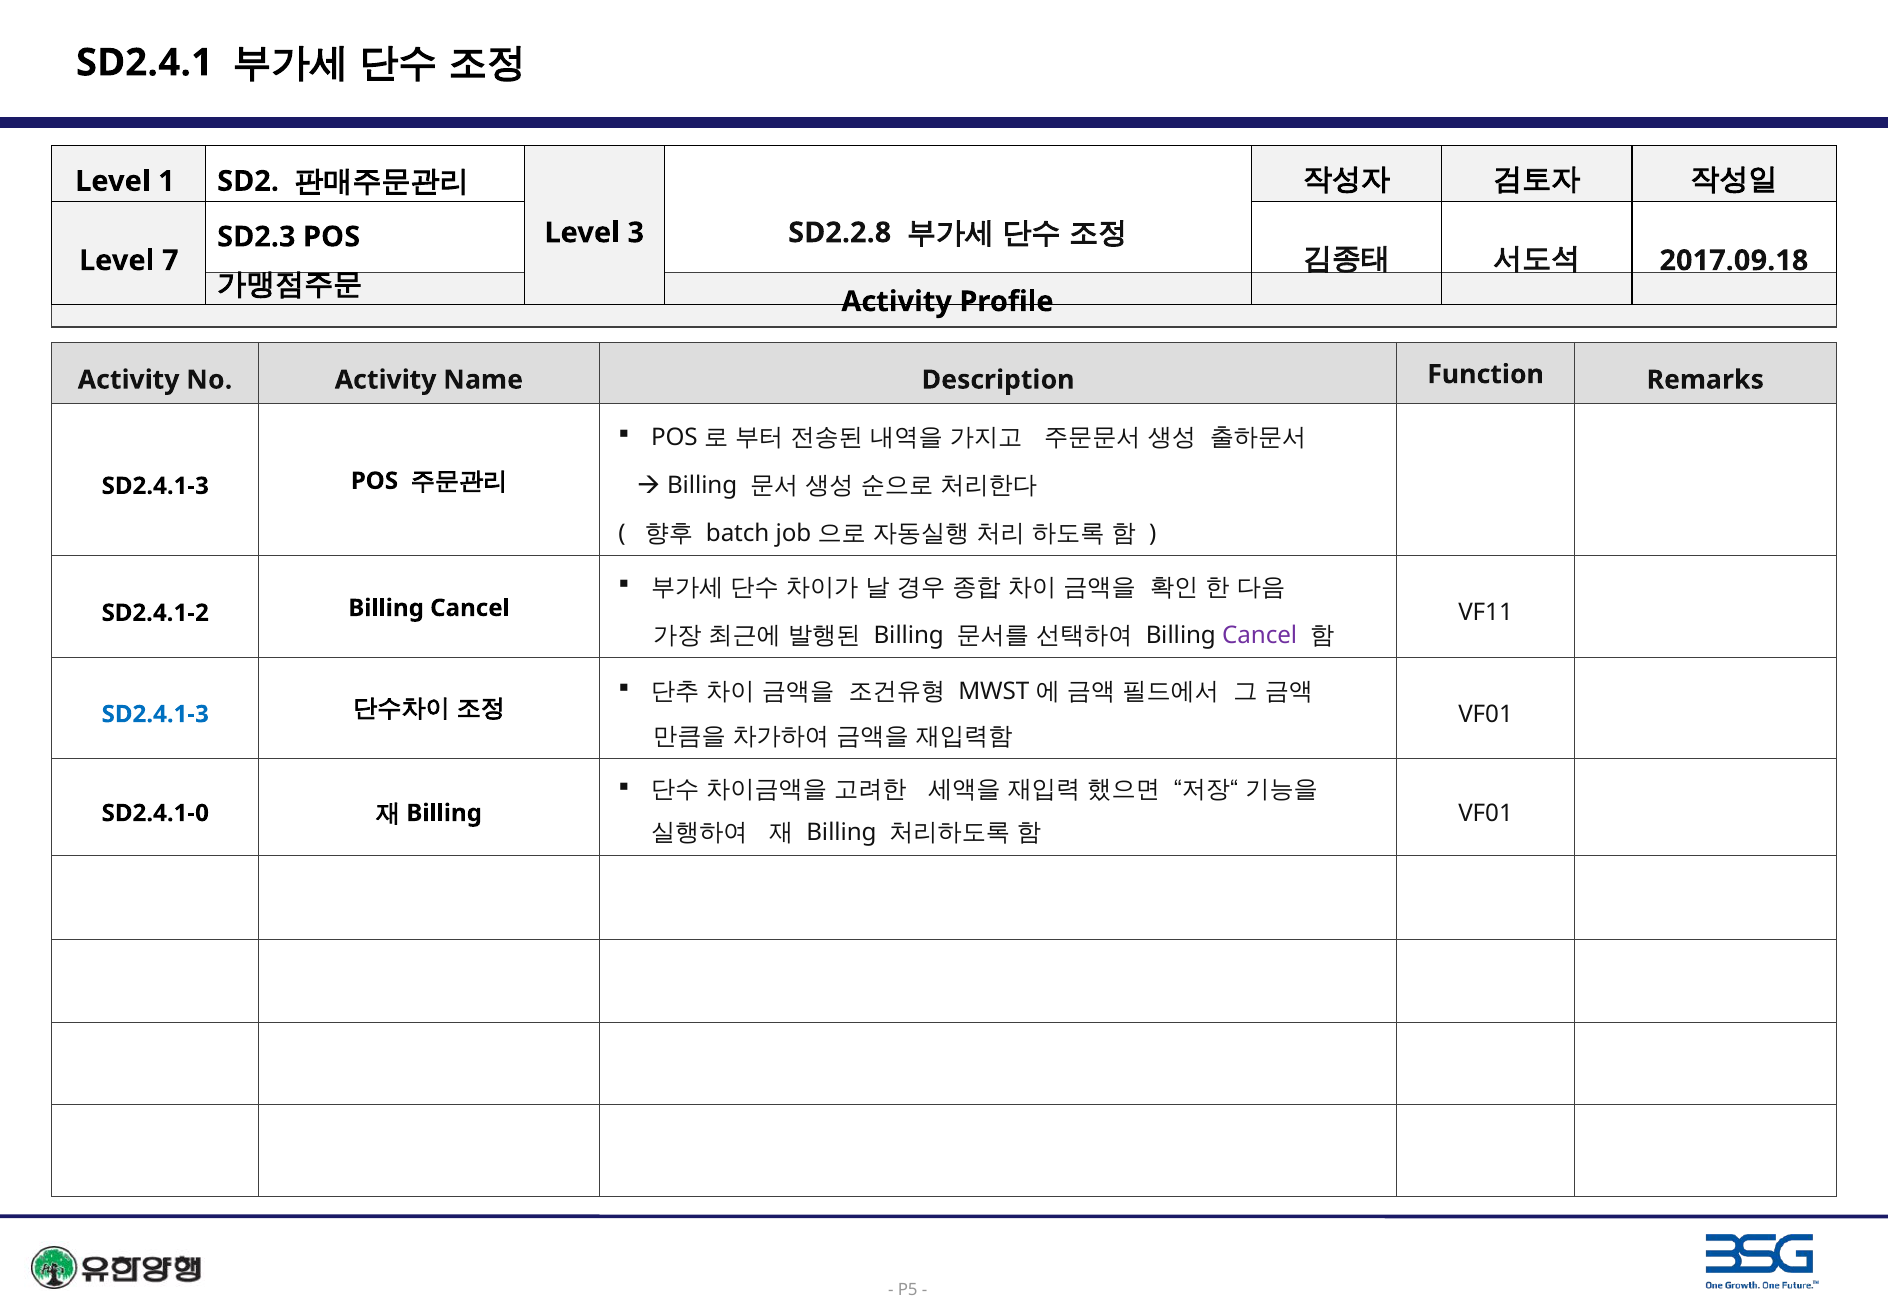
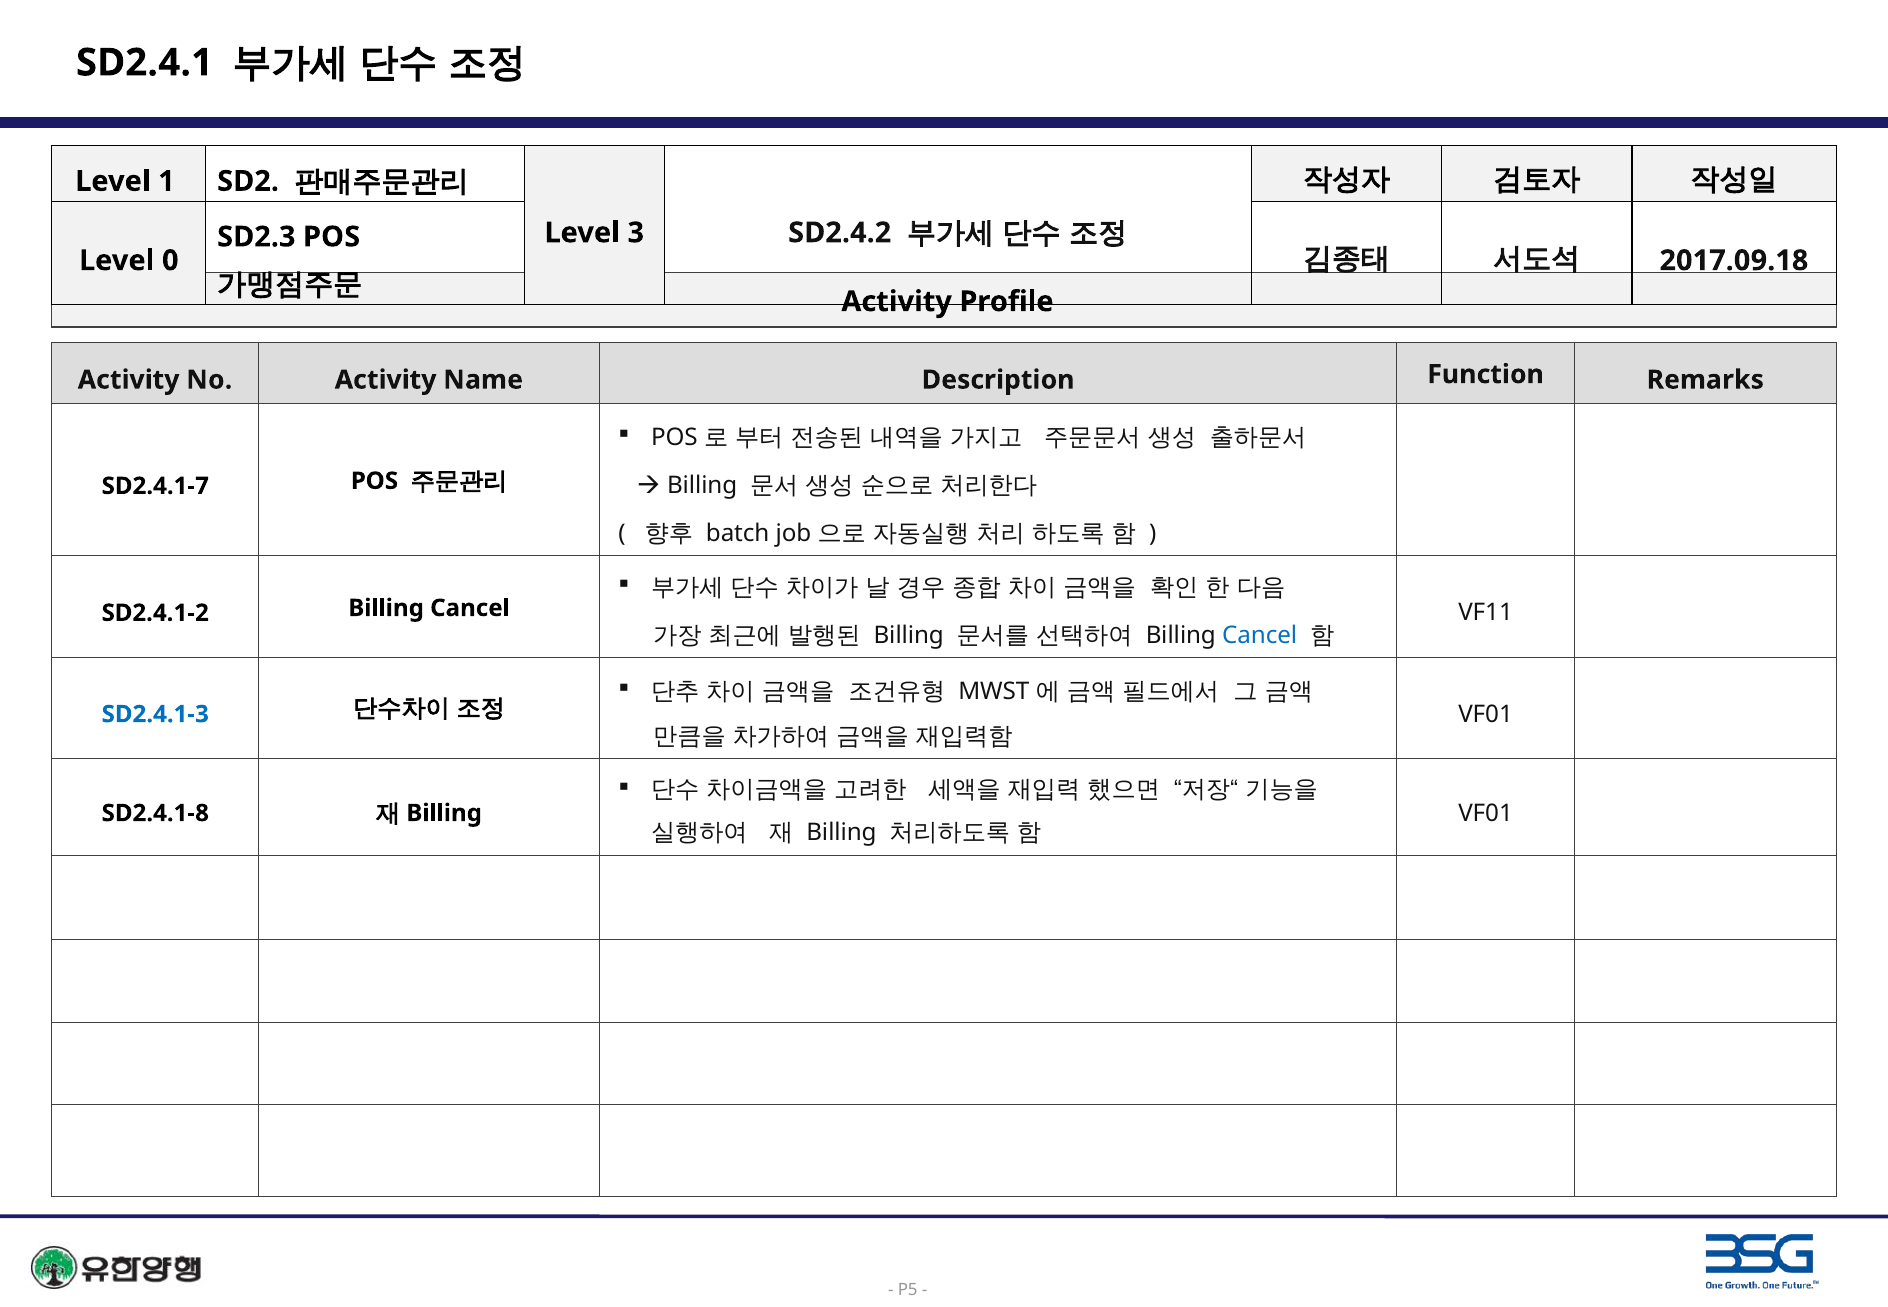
SD2.2.8: SD2.2.8 -> SD2.4.2 (840, 233)
7: 7 -> 0 (170, 261)
SD2.4.1-3: SD2.4.1-3 -> SD2.4.1-7 (155, 486)
Cancel colour: purple -> blue (1260, 635)
SD2.4.1-0: SD2.4.1-0 -> SD2.4.1-8 (155, 813)
